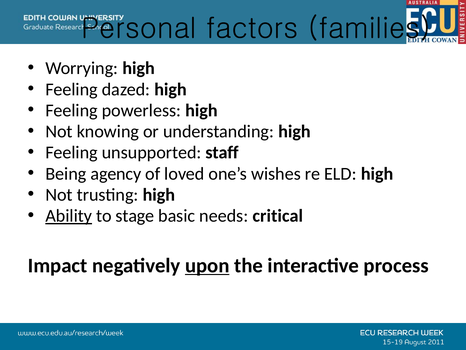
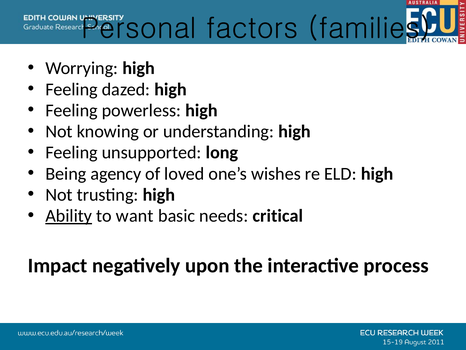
staff: staff -> long (222, 152)
stage: stage -> want (135, 216)
upon underline: present -> none (207, 265)
